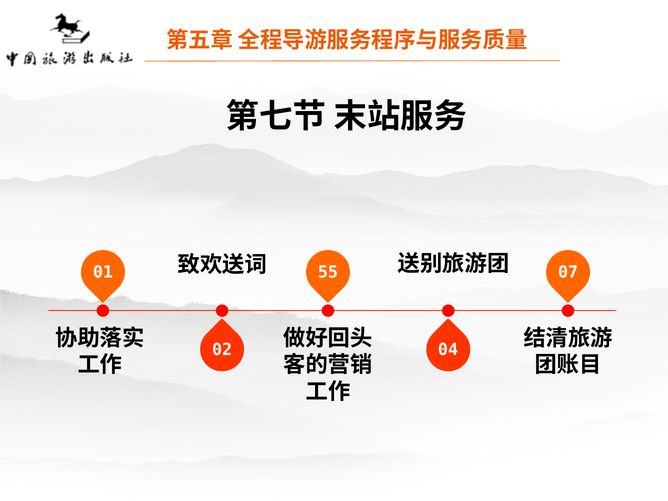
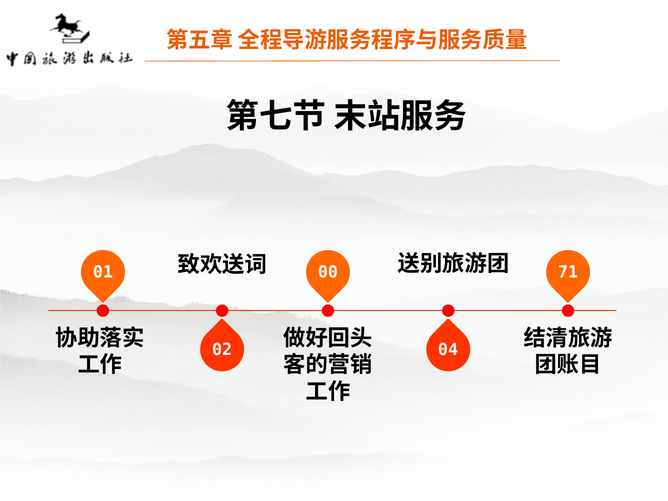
07: 07 -> 71 (568, 272)
55: 55 -> 00 (328, 272)
